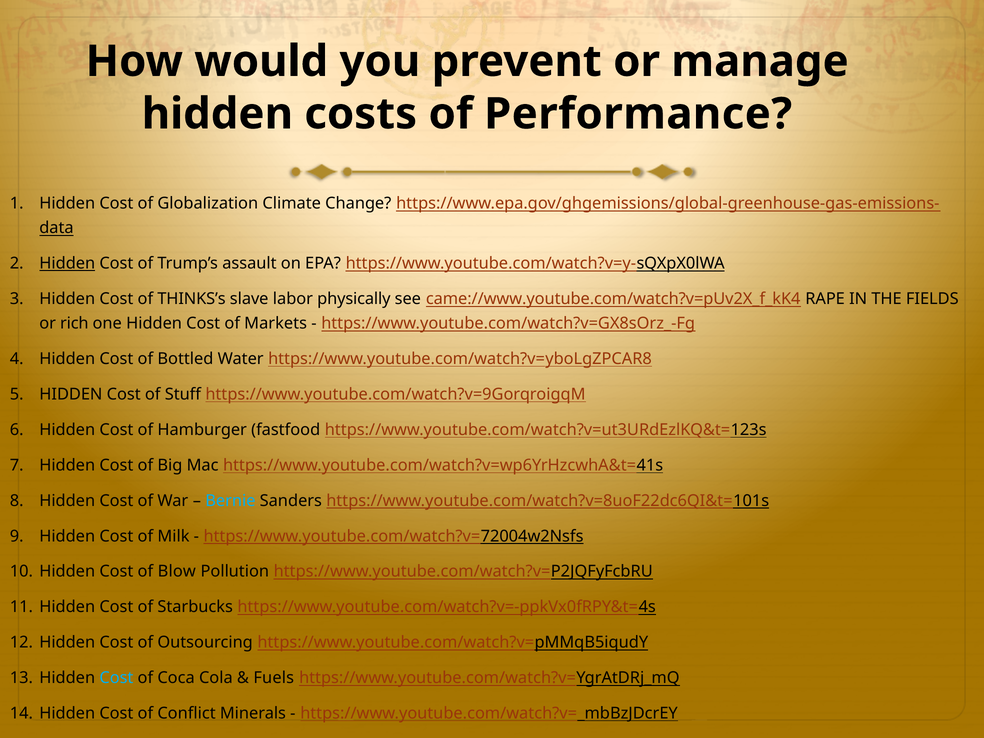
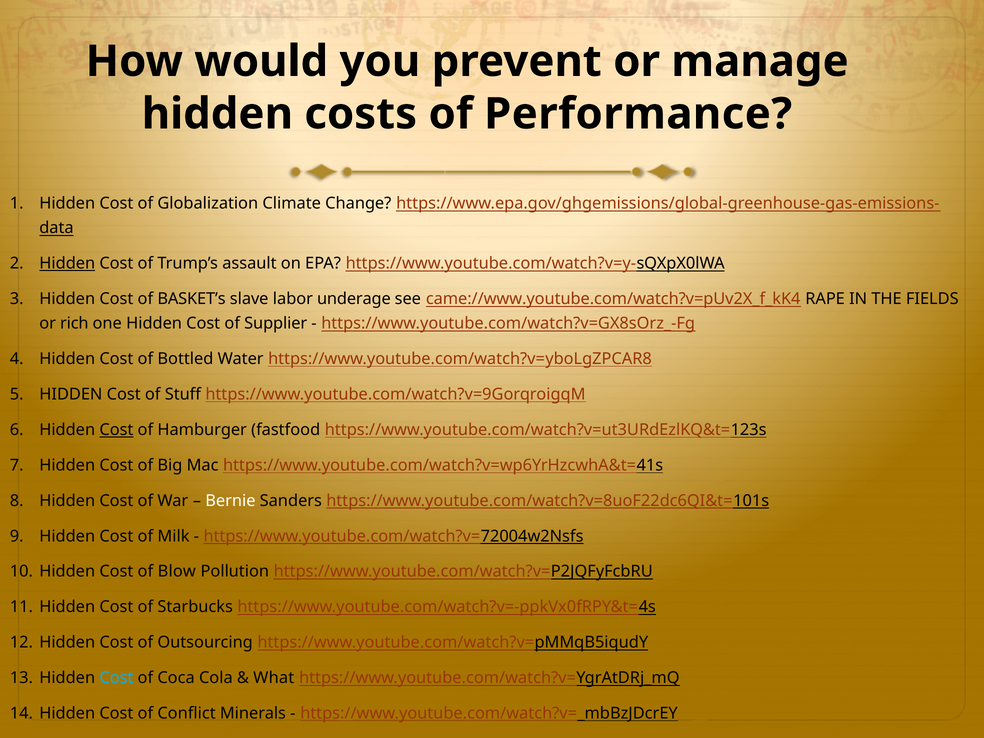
THINKS’s: THINKS’s -> BASKET’s (192, 299)
physically: physically -> underage (354, 299)
Markets: Markets -> Supplier (276, 323)
Cost underline: none -> present (116, 430)
Bernie colour: light blue -> white (230, 501)
Fuels: Fuels -> What (274, 678)
